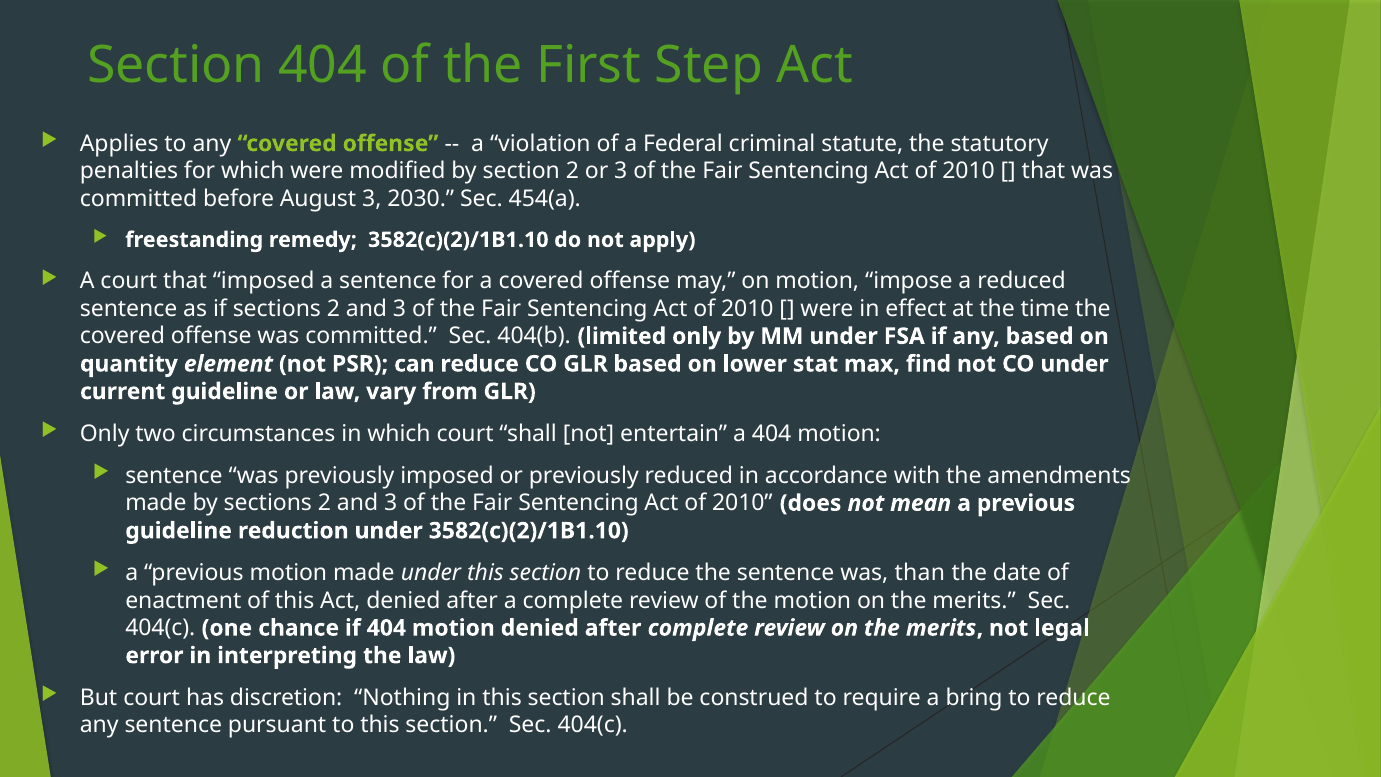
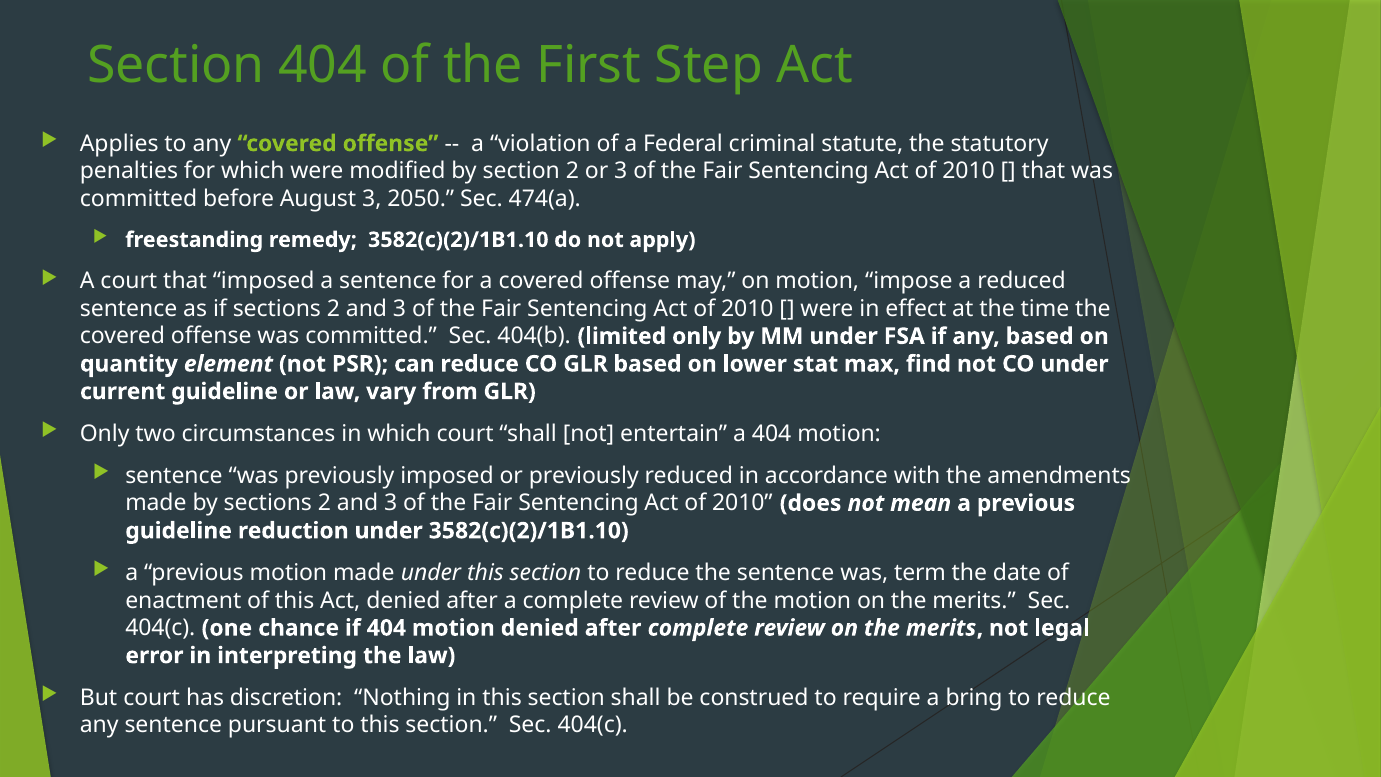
2030: 2030 -> 2050 (421, 199)
454(a: 454(a -> 474(a (545, 199)
than: than -> term (920, 573)
